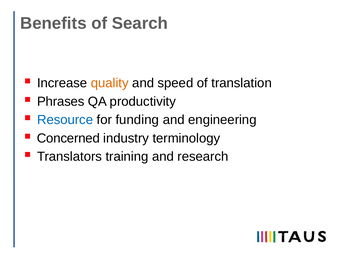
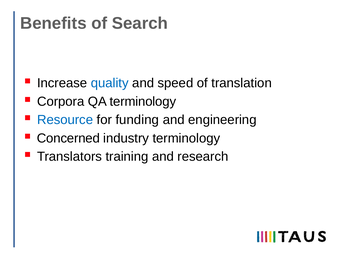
quality colour: orange -> blue (110, 83)
Phrases: Phrases -> Corpora (61, 101)
QA productivity: productivity -> terminology (143, 101)
